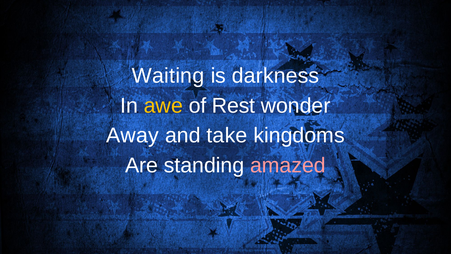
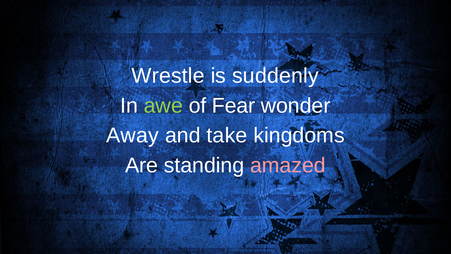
Waiting: Waiting -> Wrestle (168, 76)
darkness: darkness -> suddenly (275, 76)
awe colour: yellow -> light green (163, 106)
Rest: Rest -> Fear (234, 106)
